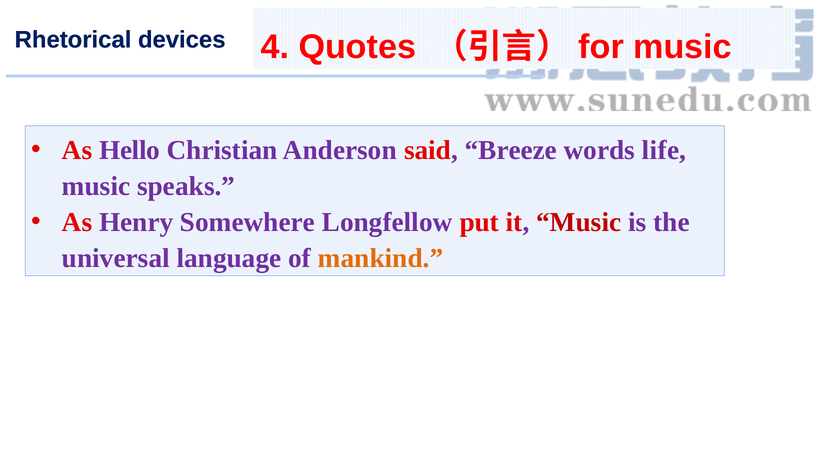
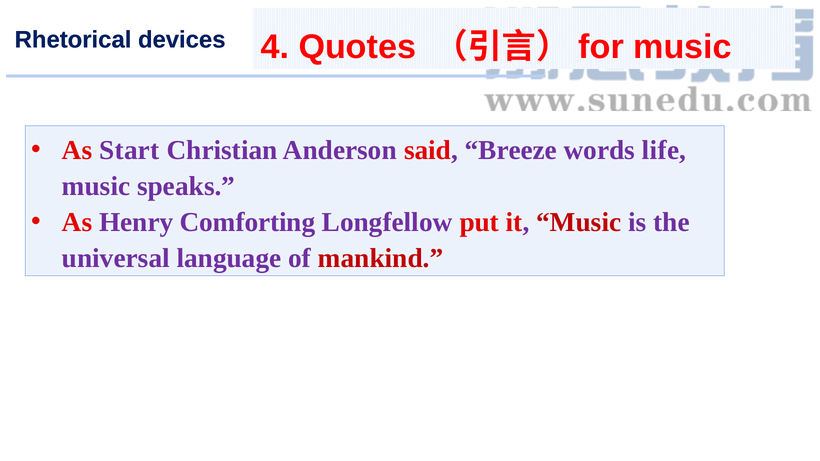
Hello: Hello -> Start (129, 150)
Somewhere: Somewhere -> Comforting (248, 222)
mankind colour: orange -> red (381, 258)
